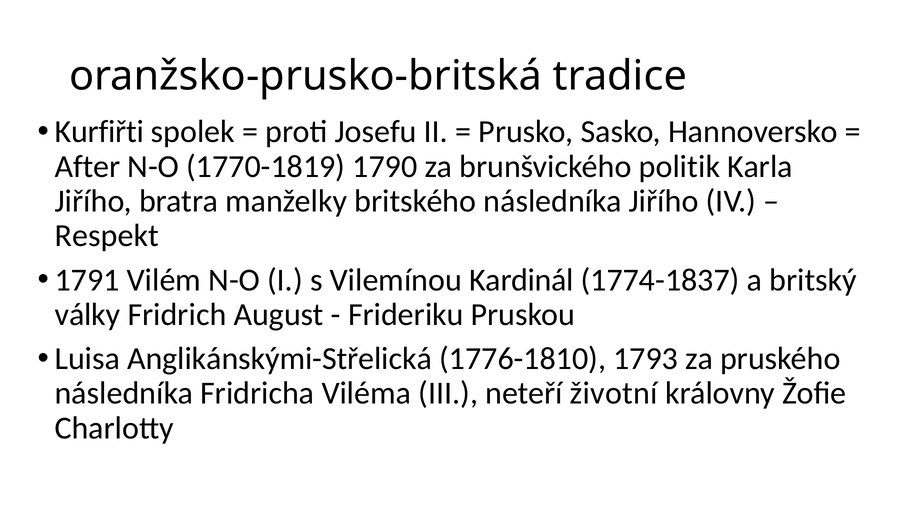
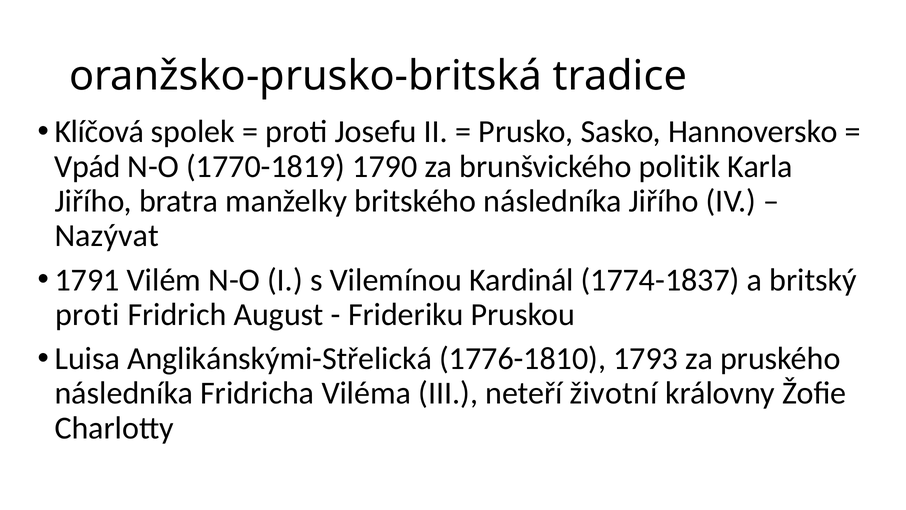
Kurfiřti: Kurfiřti -> Klíčová (99, 132)
After: After -> Vpád (88, 166)
Respekt: Respekt -> Nazývat (107, 236)
války: války -> proti (87, 314)
